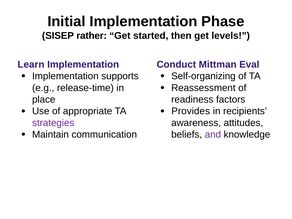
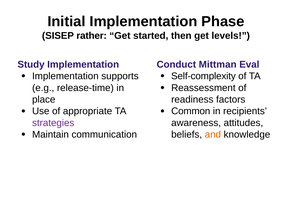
Learn: Learn -> Study (31, 64)
Self-organizing: Self-organizing -> Self-complexity (203, 76)
Provides: Provides -> Common (191, 111)
and colour: purple -> orange (213, 135)
